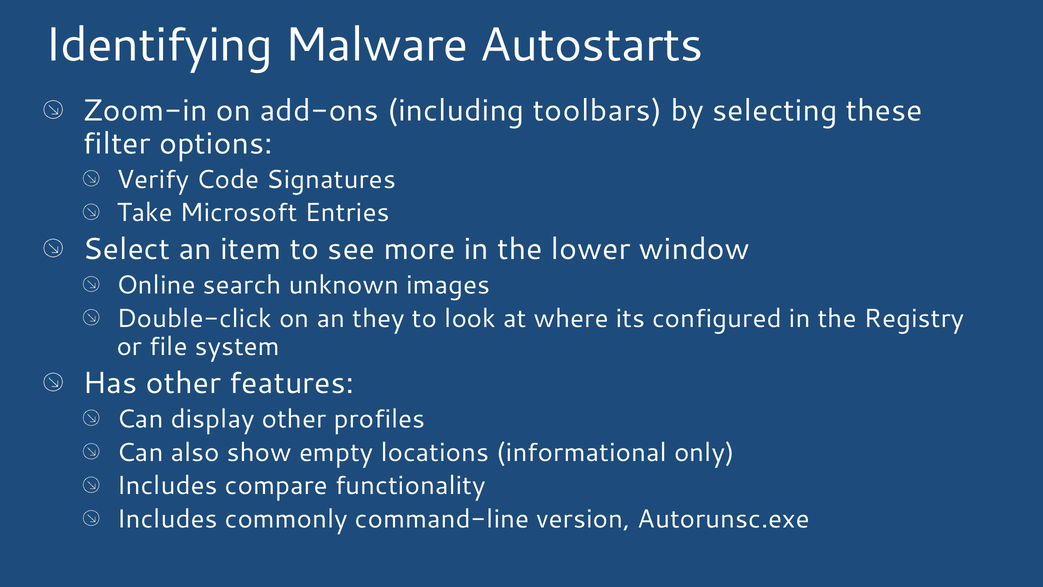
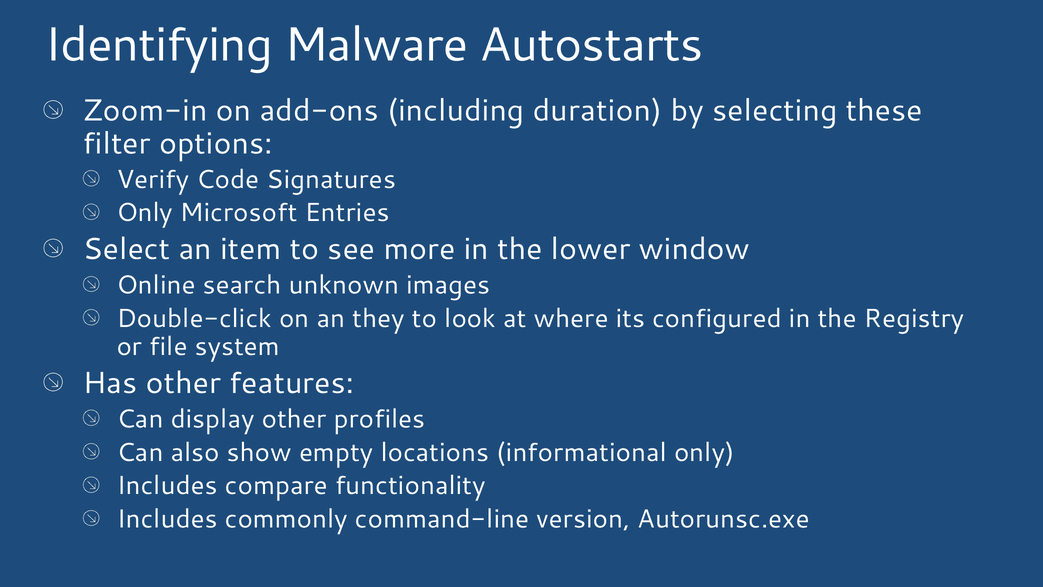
toolbars: toolbars -> duration (598, 111)
Take: Take -> Only (145, 213)
